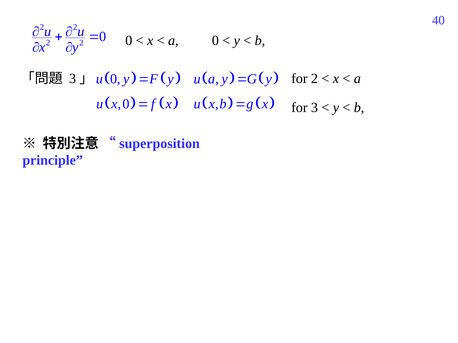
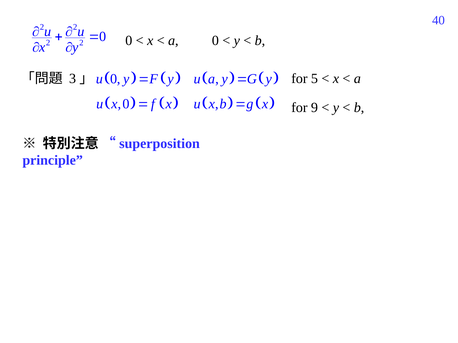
for 2: 2 -> 5 (314, 79)
3: 3 -> 9 (314, 108)
